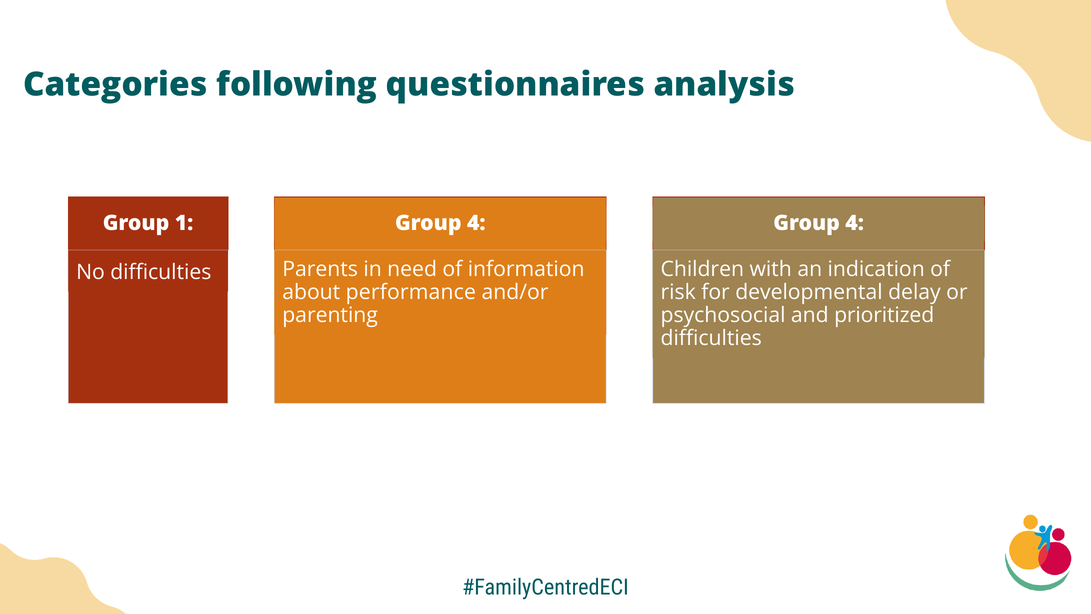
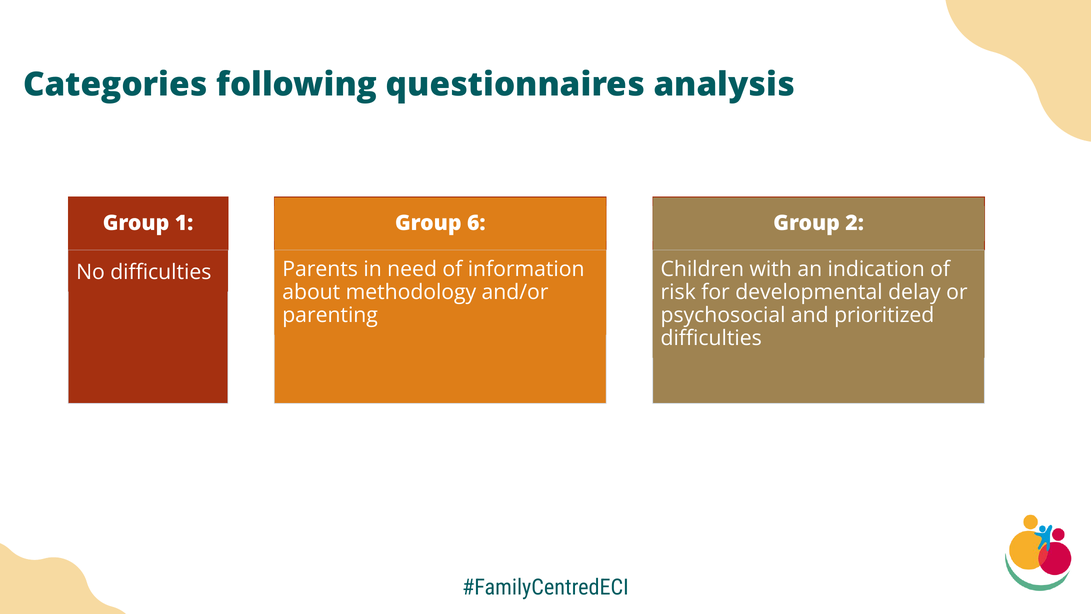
4: 4 -> 6 (476, 223)
4: 4 -> 2 (855, 223)
performance: performance -> methodology (411, 292)
